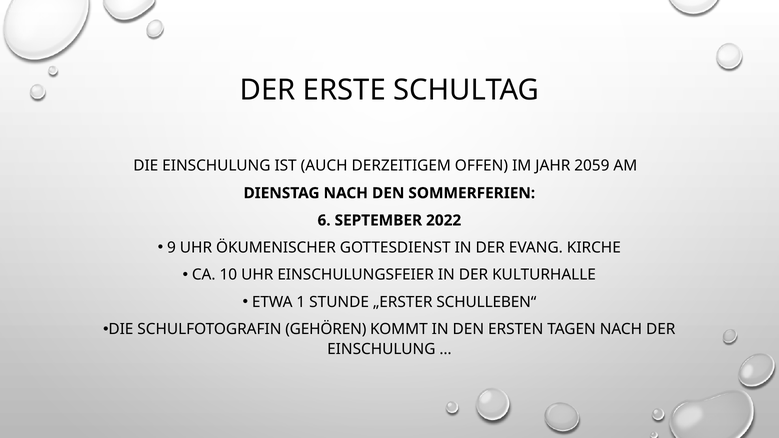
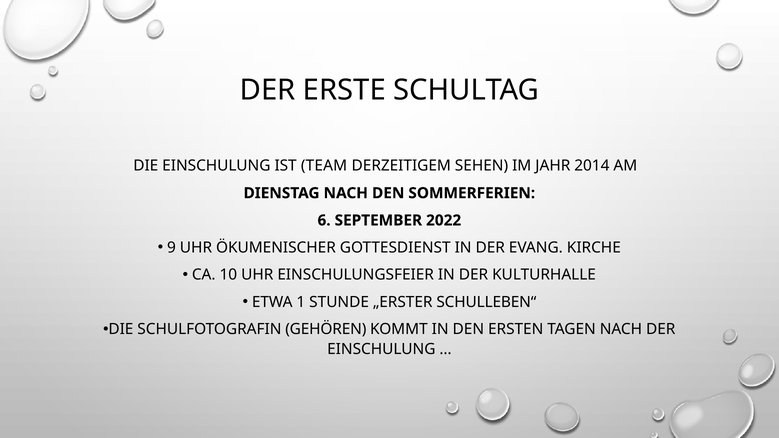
AUCH: AUCH -> TEAM (324, 166)
OFFEN: OFFEN -> SEHEN (482, 166)
2059: 2059 -> 2014 (592, 166)
